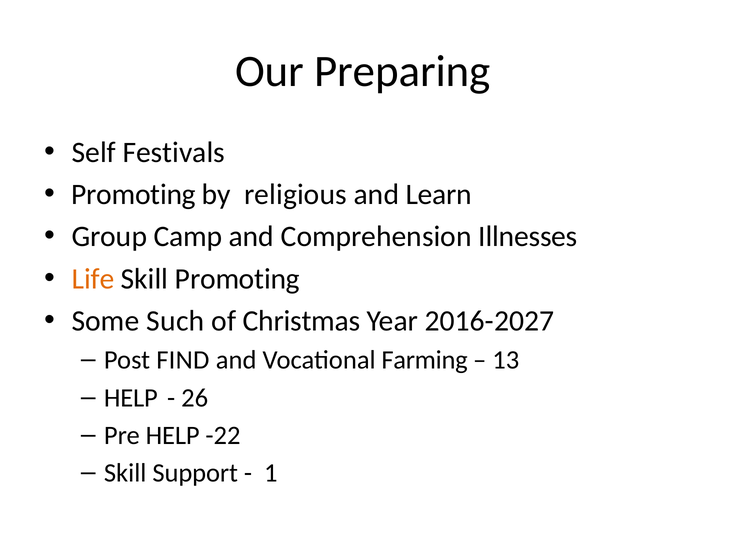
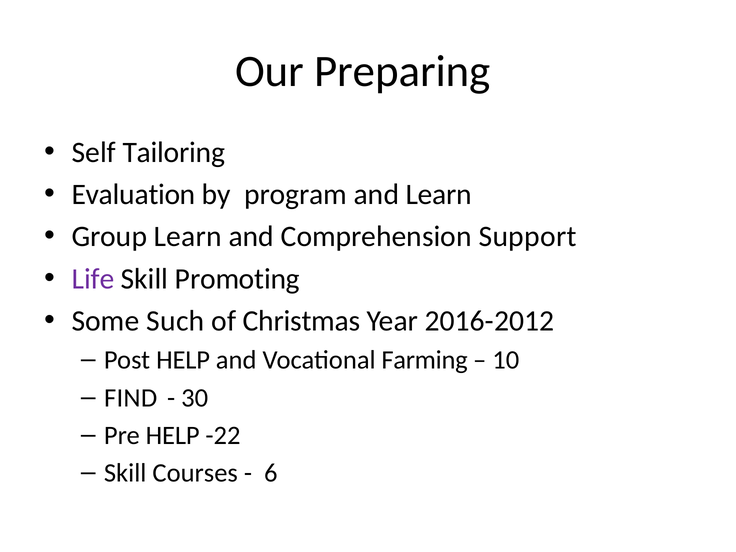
Festivals: Festivals -> Tailoring (174, 152)
Promoting: Promoting -> Evaluation (134, 194)
religious: religious -> program (296, 194)
Group Camp: Camp -> Learn (188, 237)
Illnesses: Illnesses -> Support (528, 237)
Life colour: orange -> purple (93, 279)
2016-2027: 2016-2027 -> 2016-2012 (490, 321)
Post FIND: FIND -> HELP (183, 360)
13: 13 -> 10 (506, 360)
HELP: HELP -> FIND (131, 398)
26: 26 -> 30 (195, 398)
Support: Support -> Courses (195, 473)
1: 1 -> 6 (271, 473)
